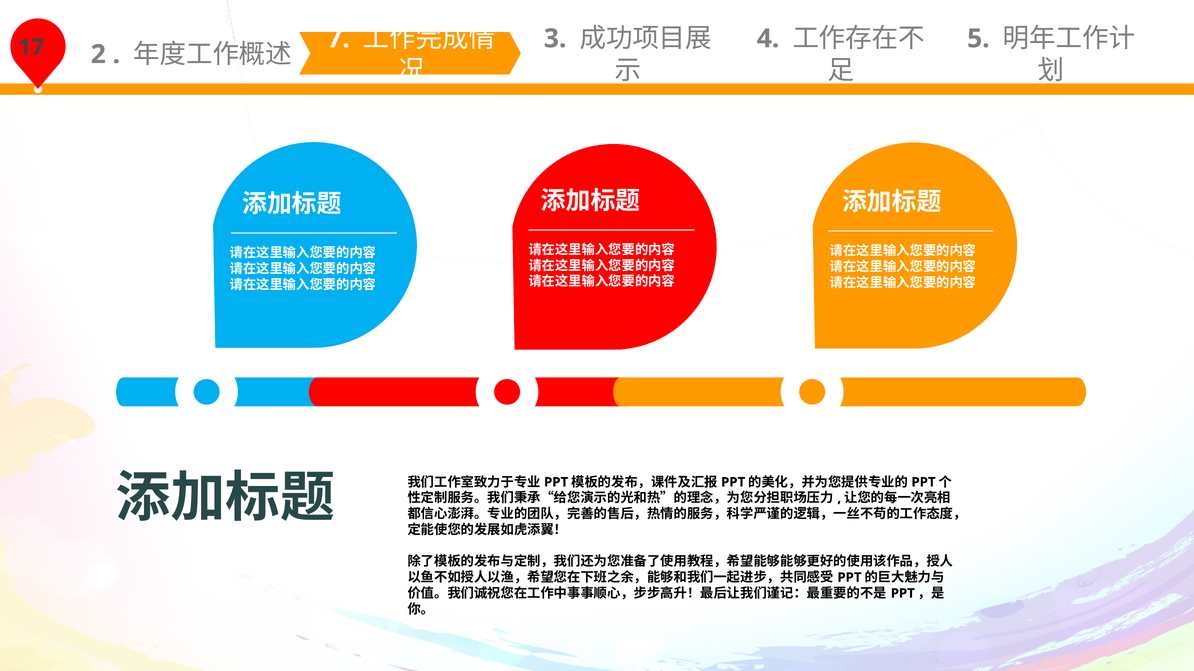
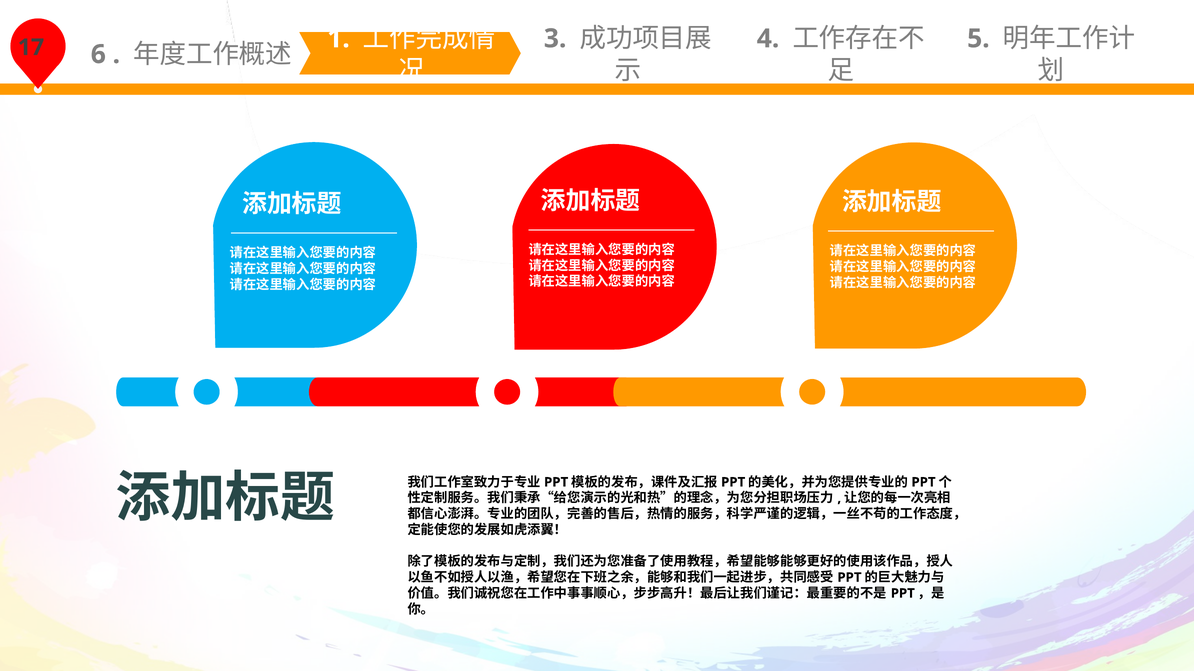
2: 2 -> 6 (98, 54)
7: 7 -> 1 (338, 39)
